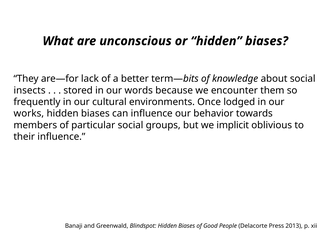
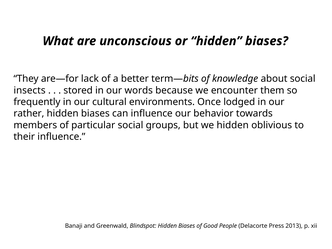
works: works -> rather (29, 114)
we implicit: implicit -> hidden (233, 125)
